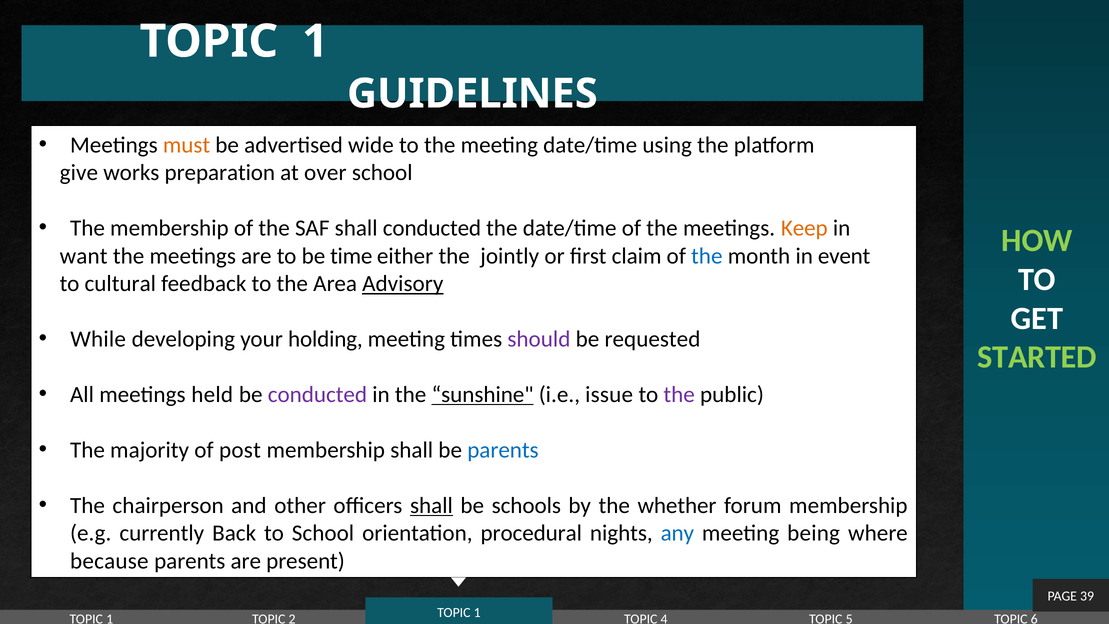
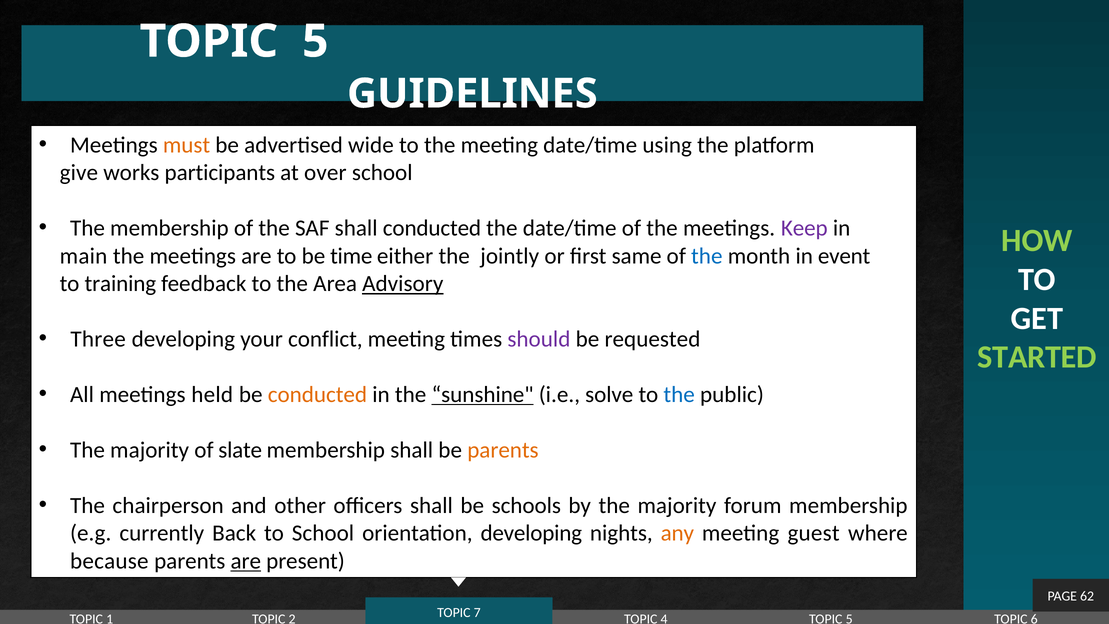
1: 1 -> 5 (315, 41)
preparation: preparation -> participants (220, 173)
Keep colour: orange -> purple (804, 228)
want: want -> main (84, 256)
claim: claim -> same (637, 256)
cultural: cultural -> training (120, 284)
While: While -> Three (98, 339)
holding: holding -> conflict (325, 339)
conducted colour: purple -> orange (317, 394)
issue: issue -> solve (609, 394)
the colour: purple -> blue (679, 394)
post: post -> slate (240, 450)
parents colour: blue -> orange (503, 450)
shall underline: present -> none (431, 505)
by the whether: whether -> majority (677, 505)
orientation procedural: procedural -> developing (531, 533)
any colour: blue -> orange (677, 533)
being: being -> guest (814, 533)
are underline: none -> present (246, 561)
39: 39 -> 62 (1087, 596)
1: 1 -> 7 (477, 613)
